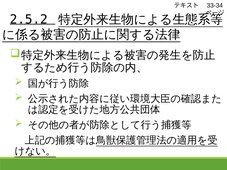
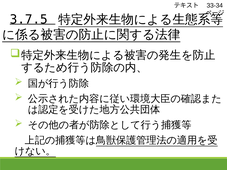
2.5.2: 2.5.2 -> 3.7.5 (29, 19)
